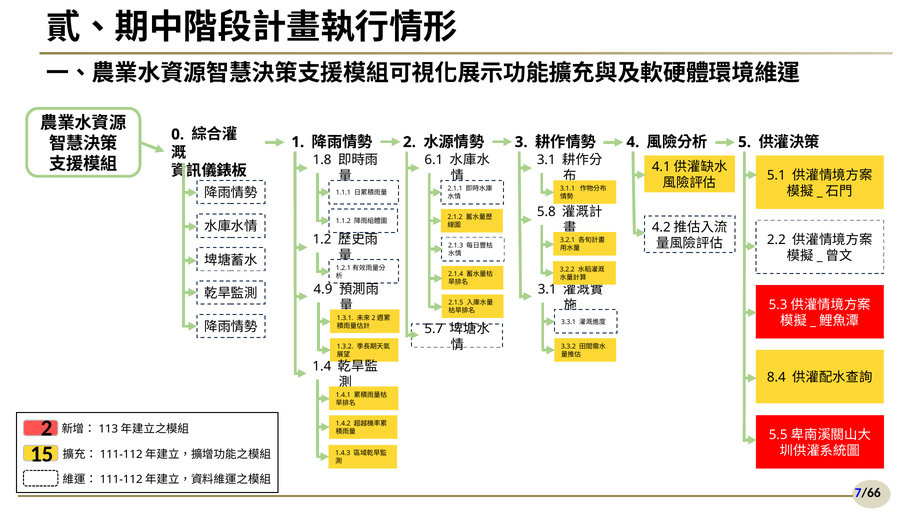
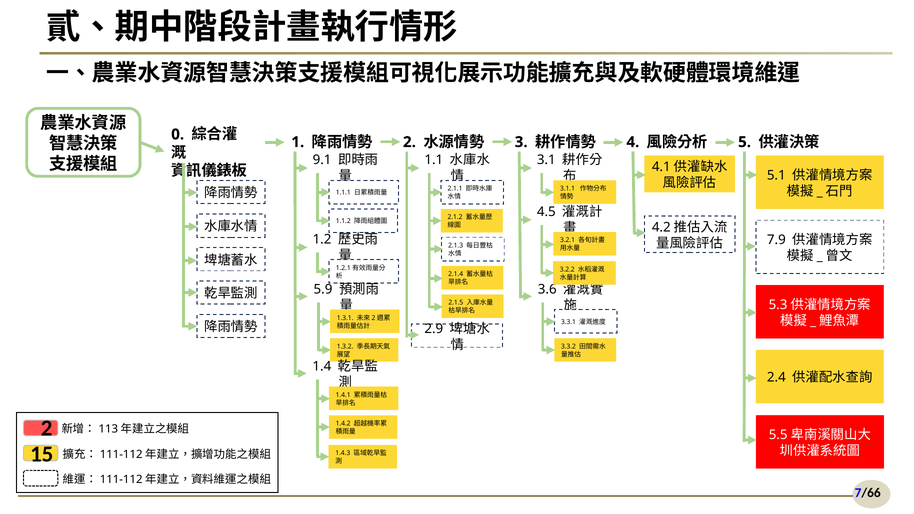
1.8: 1.8 -> 9.1 (322, 160)
6.1: 6.1 -> 1.1 (434, 160)
5.8: 5.8 -> 4.5 (546, 212)
2.2: 2.2 -> 7.9 (776, 240)
4.9: 4.9 -> 5.9 (323, 289)
3.1: 3.1 -> 3.6 (547, 289)
5.7: 5.7 -> 2.9 (434, 329)
8.4: 8.4 -> 2.4 (776, 378)
